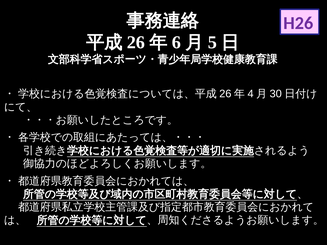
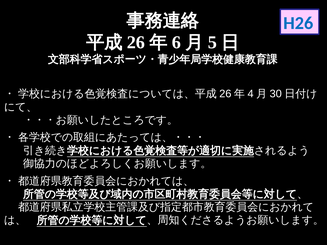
H26 colour: purple -> blue (298, 23)
